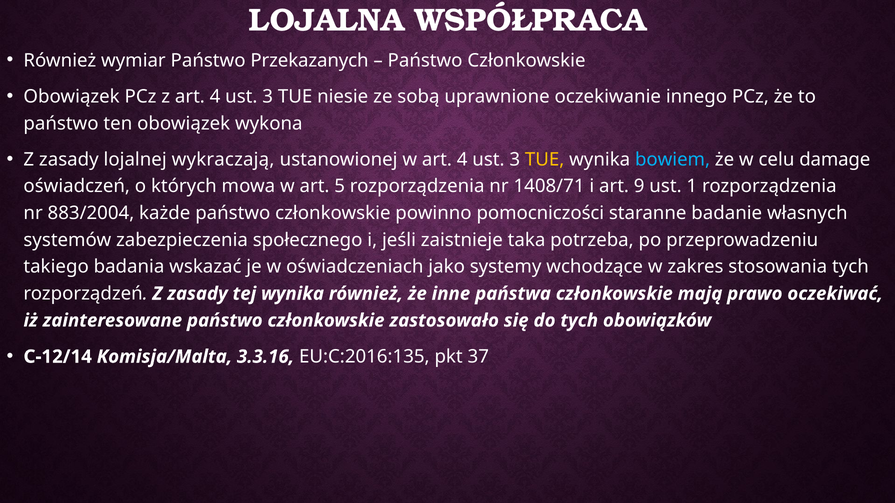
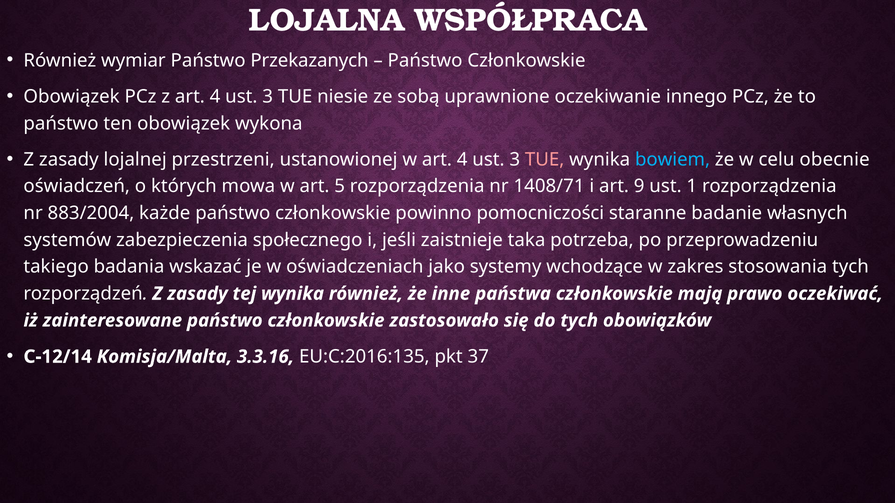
wykraczają: wykraczają -> przestrzeni (223, 160)
TUE colour: yellow -> pink (545, 160)
damage: damage -> obecnie (835, 160)
